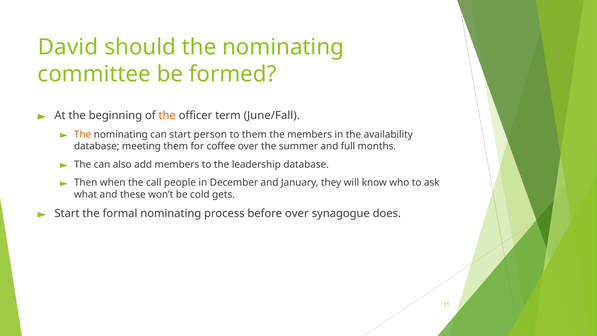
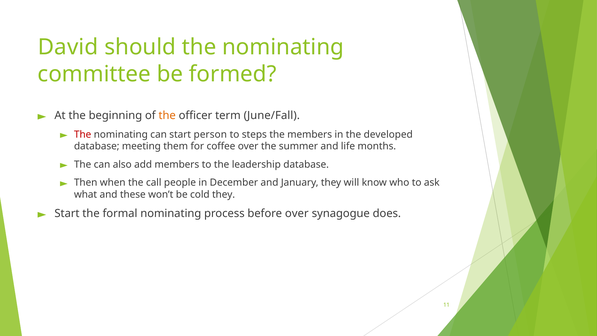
The colour: orange -> red (83, 134)
to them: them -> steps (254, 134)
availability: availability -> developed (388, 134)
full: full -> life (348, 146)
cold gets: gets -> they (224, 194)
